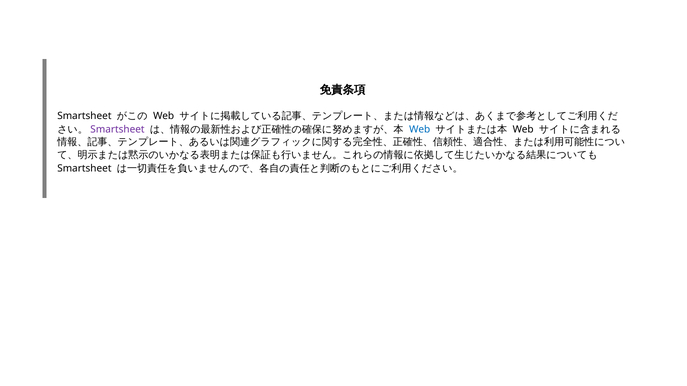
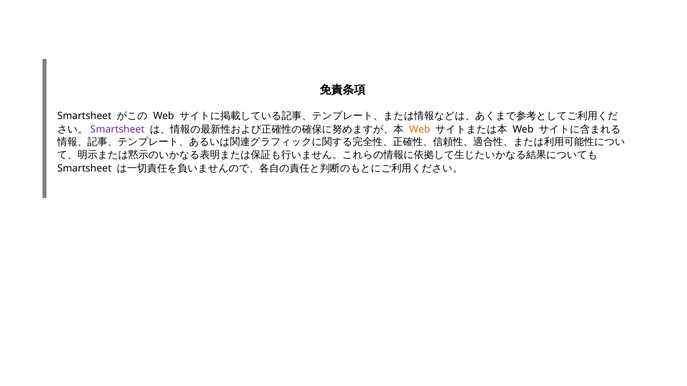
Web colour: blue -> orange (420, 130)
